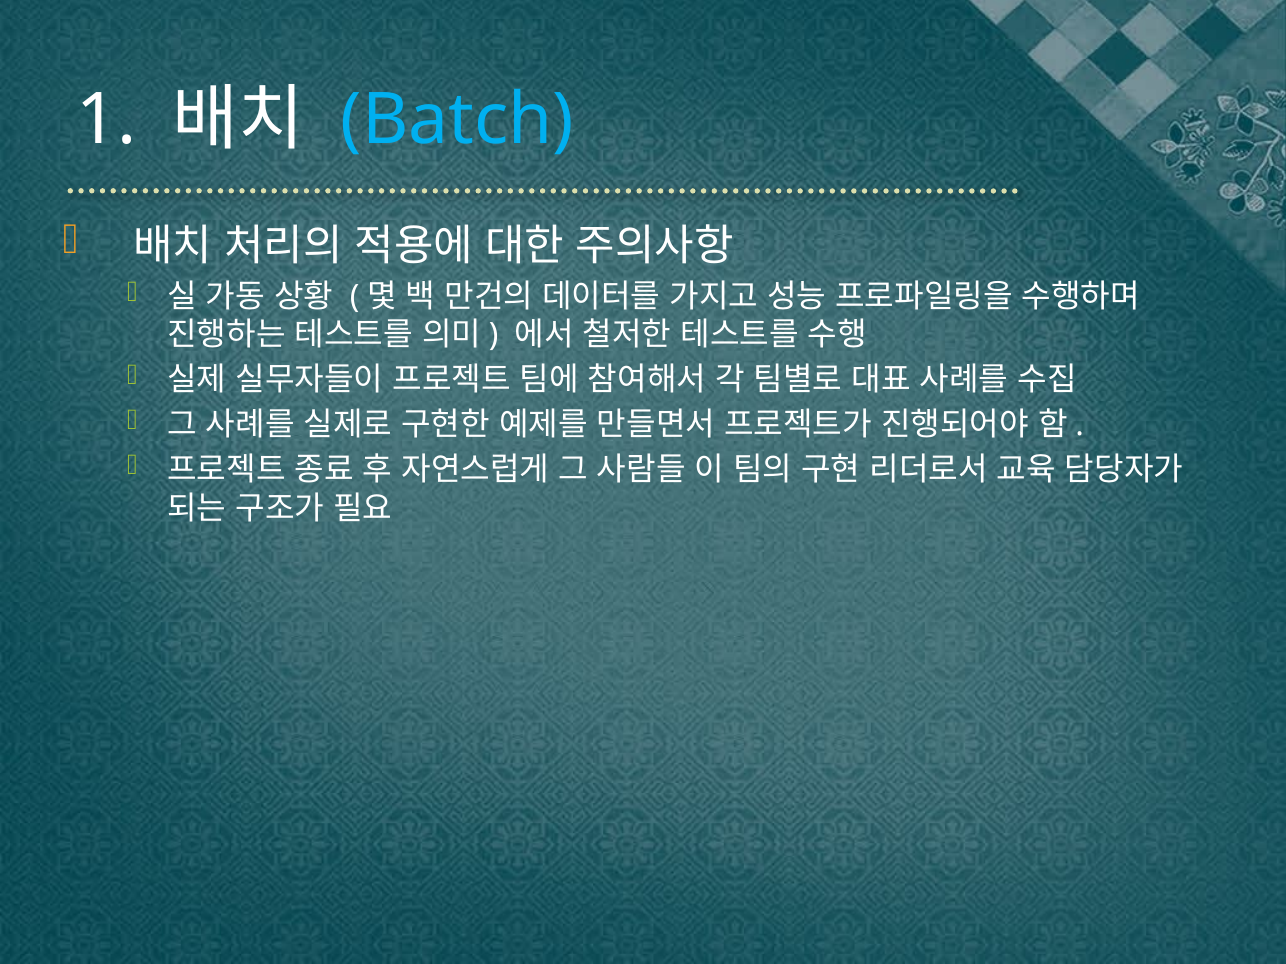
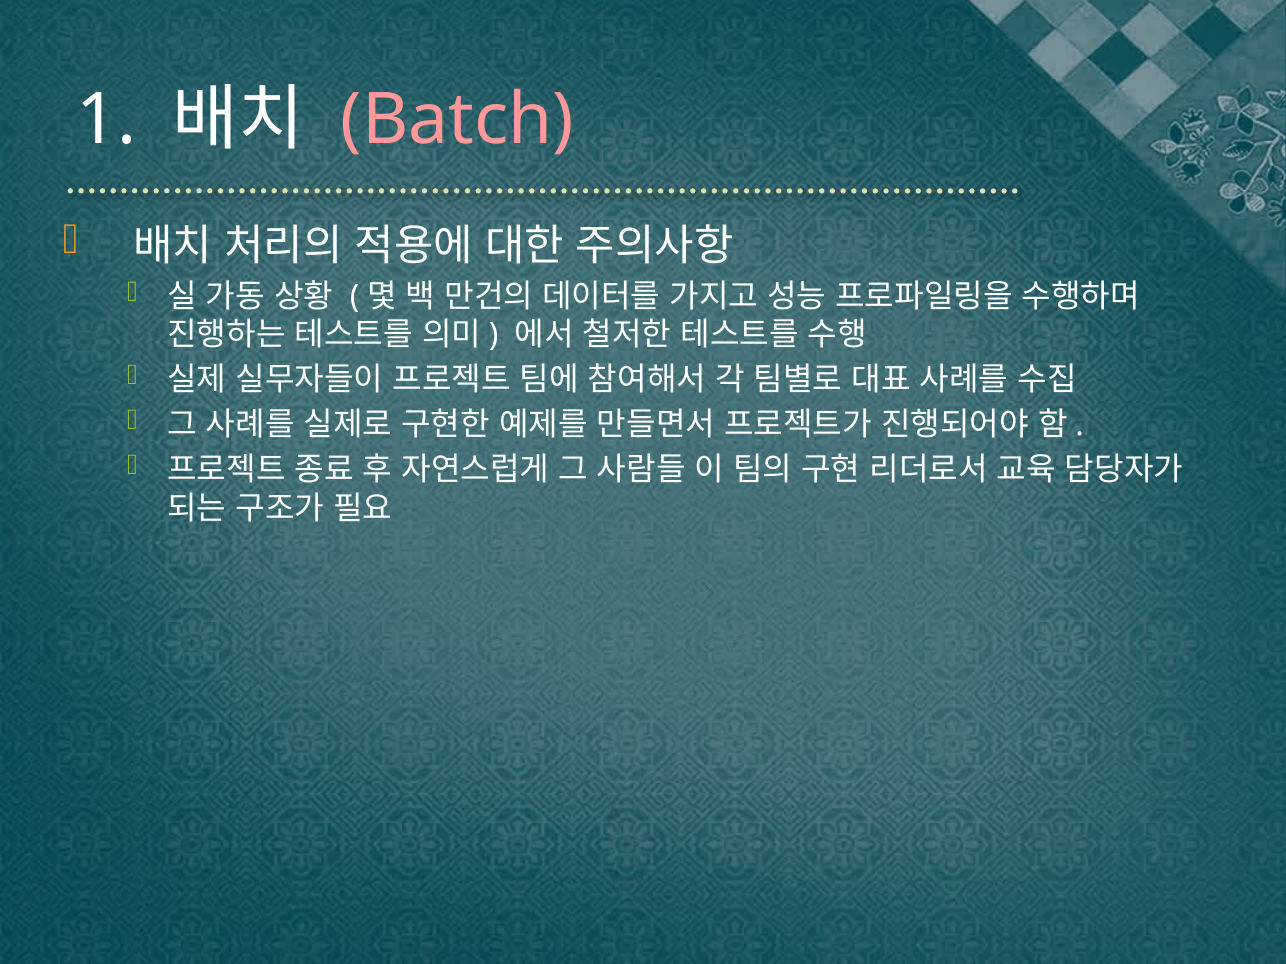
Batch colour: light blue -> pink (457, 120)
